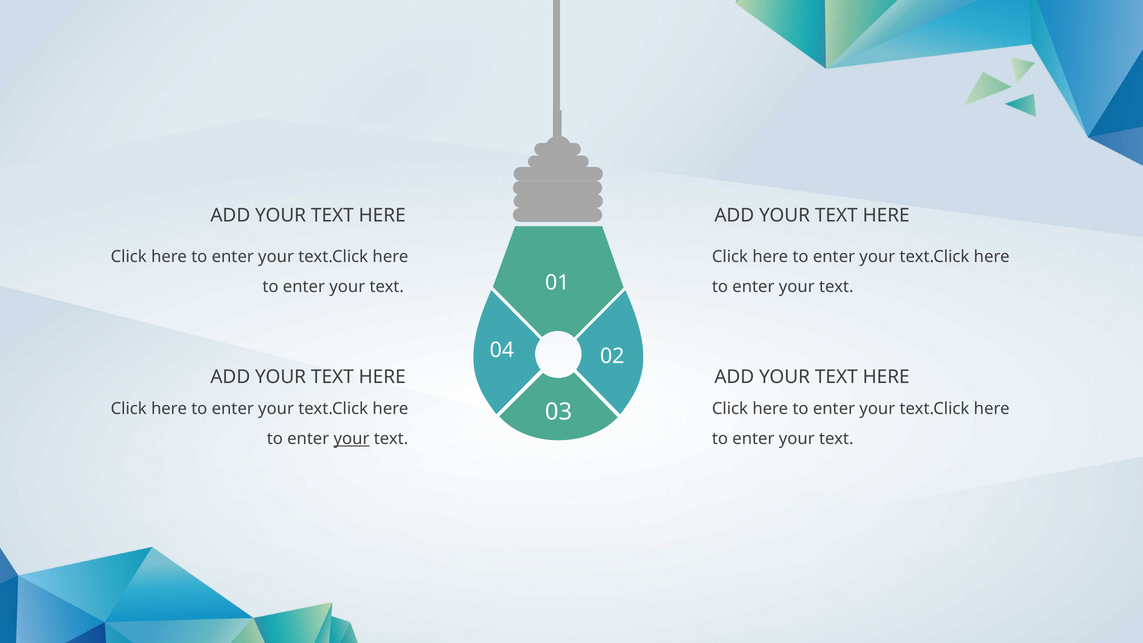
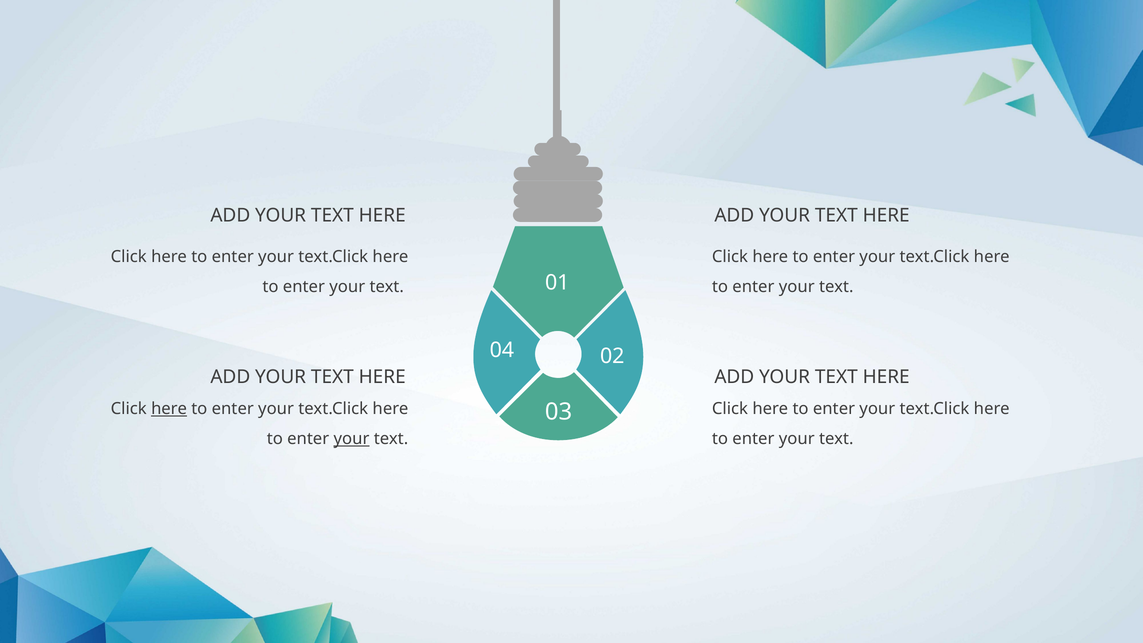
here underline: none -> present (169, 409)
